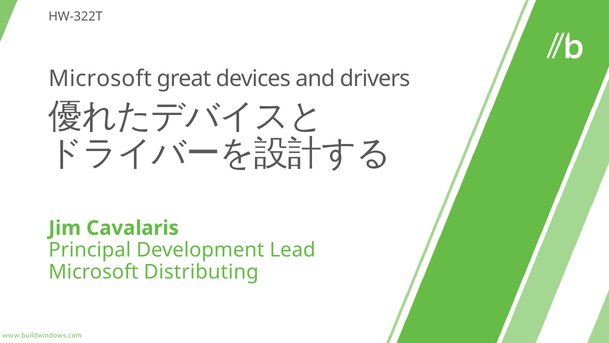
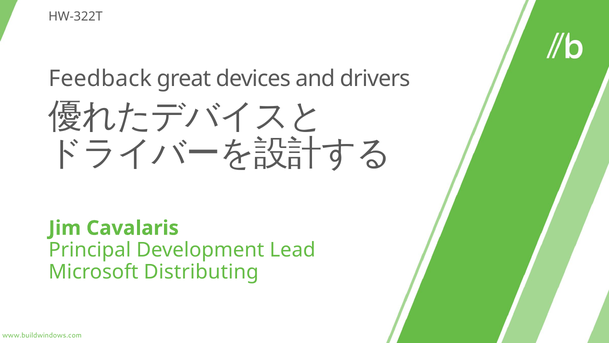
Microsoft: Microsoft -> Feedback (100, 79)
